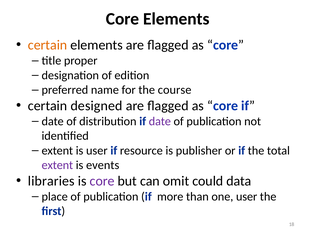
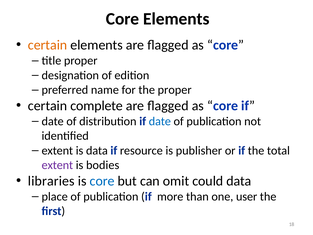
the course: course -> proper (175, 90)
designed: designed -> complete (97, 106)
date colour: purple -> blue (160, 121)
is user: user -> data (97, 150)
events: events -> bodies (103, 165)
core colour: purple -> blue (102, 181)
